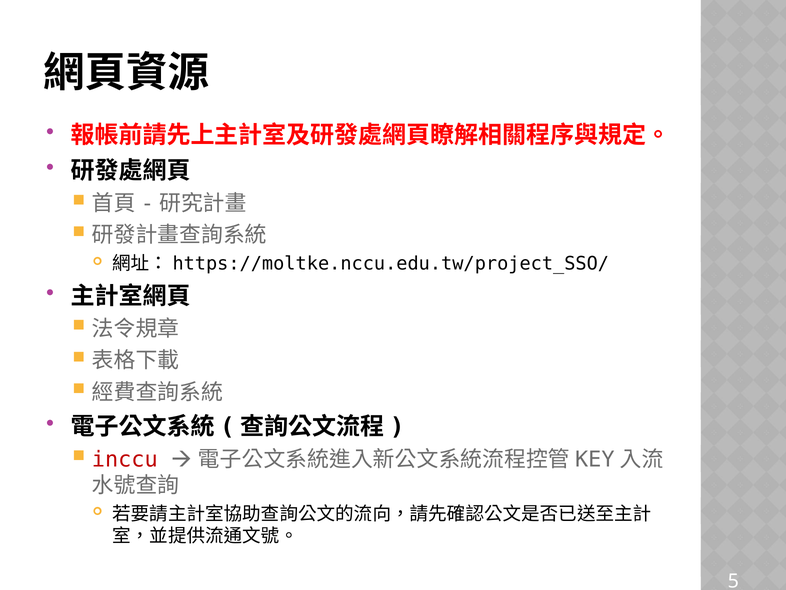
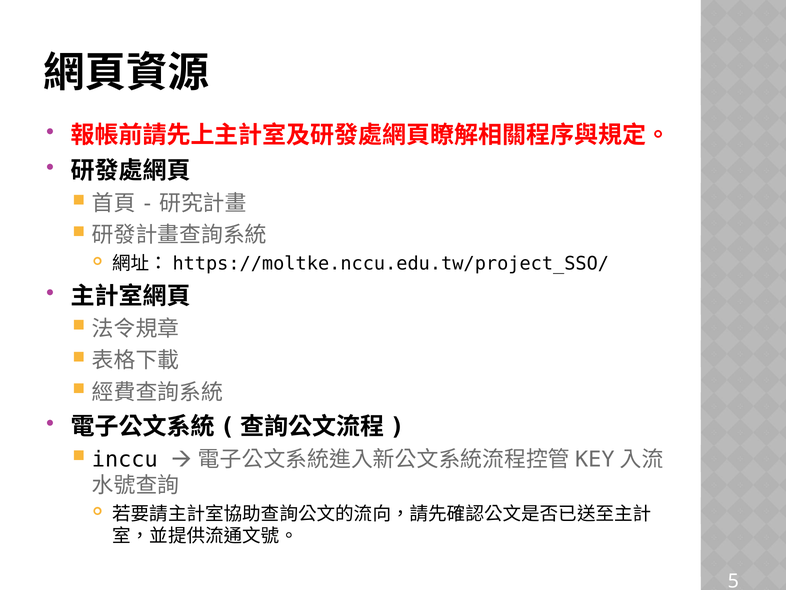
inccu colour: red -> black (125, 459)
